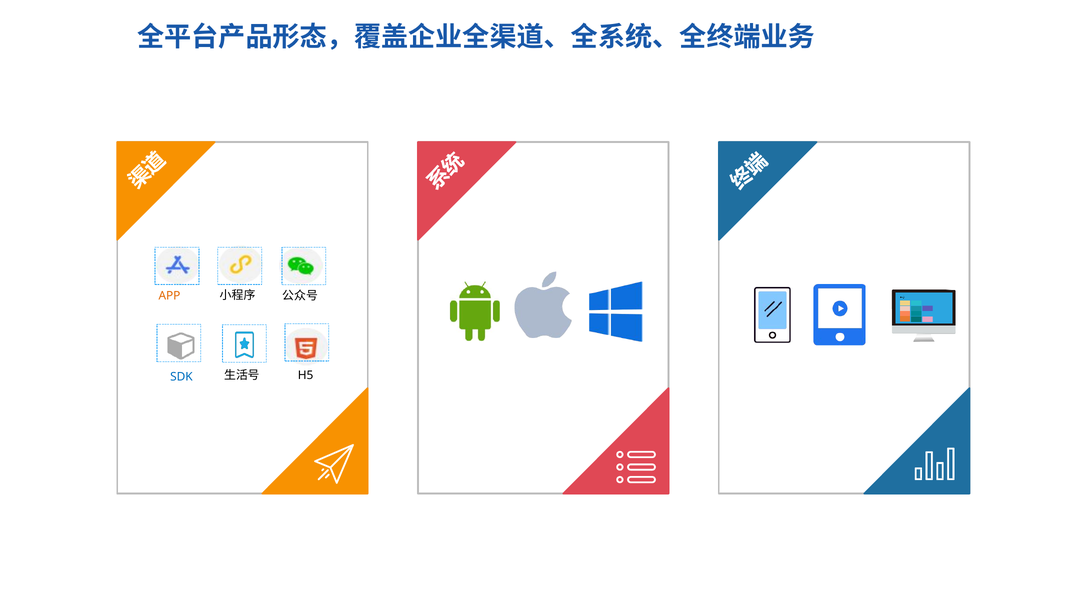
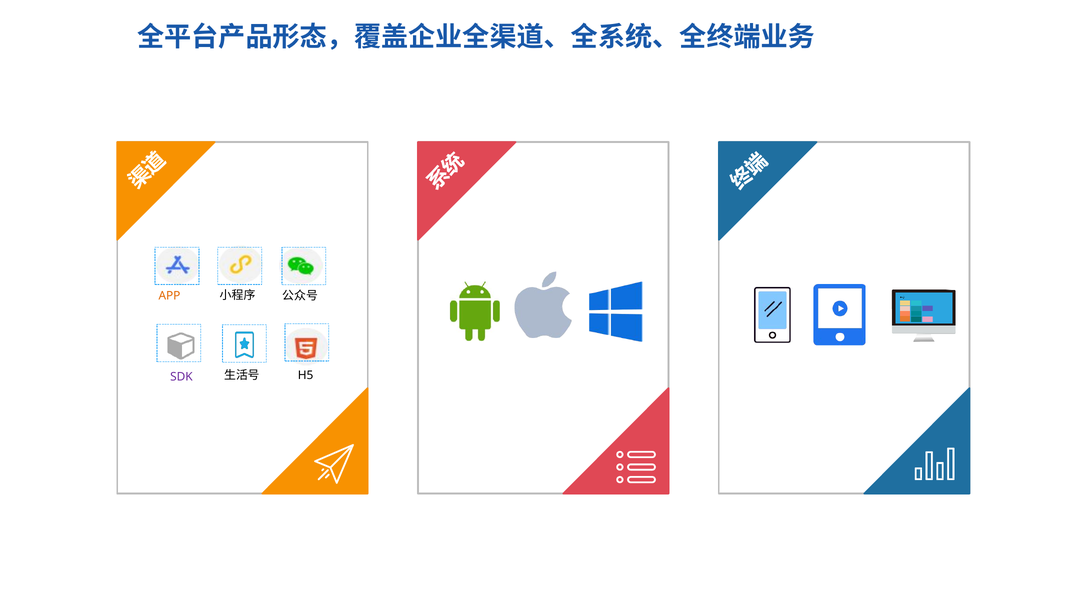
SDK colour: blue -> purple (181, 376)
